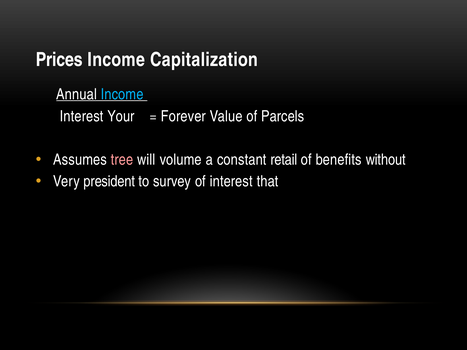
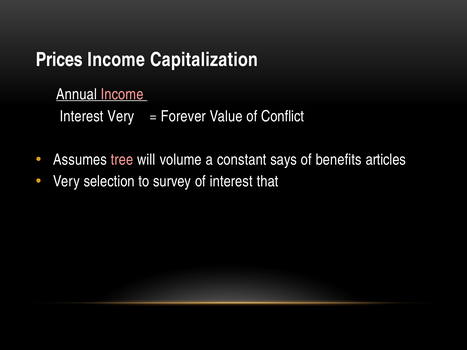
Income colour: light blue -> pink (122, 94)
Interest Your: Your -> Very (121, 116)
Parcels: Parcels -> Conflict (283, 116)
retail: retail -> says (284, 160)
without: without -> articles (386, 160)
president: president -> selection (109, 182)
